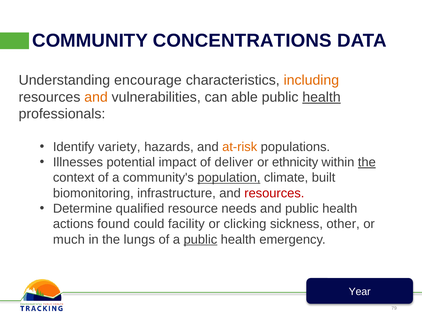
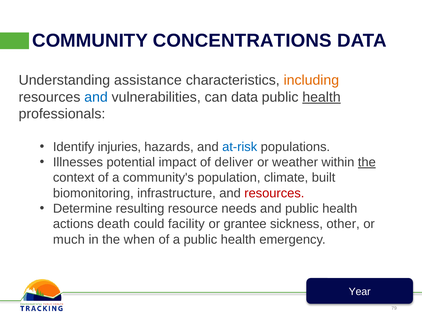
encourage: encourage -> assistance (148, 80)
and colour: orange -> blue (96, 97)
can able: able -> data (245, 97)
variety: variety -> injuries (119, 147)
at-risk colour: orange -> blue (240, 147)
ethnicity: ethnicity -> weather (295, 163)
population underline: present -> none (229, 178)
qualified: qualified -> resulting (140, 209)
found: found -> death (114, 224)
clicking: clicking -> grantee (245, 224)
lungs: lungs -> when (139, 240)
public underline: present -> none (200, 240)
